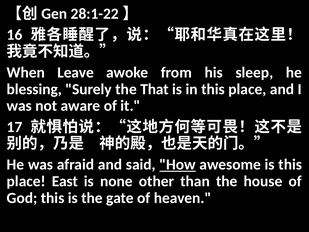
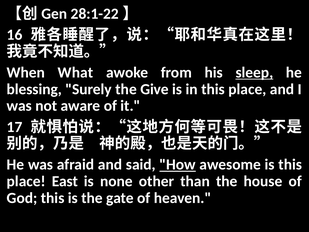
Leave: Leave -> What (76, 72)
sleep underline: none -> present (254, 72)
That: That -> Give (155, 89)
